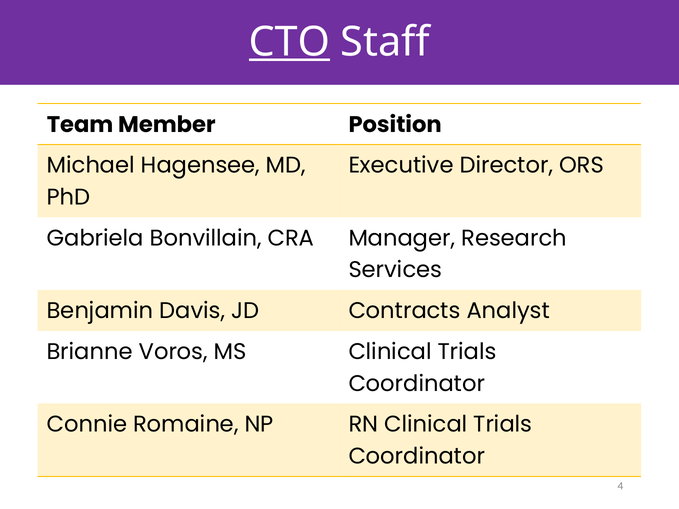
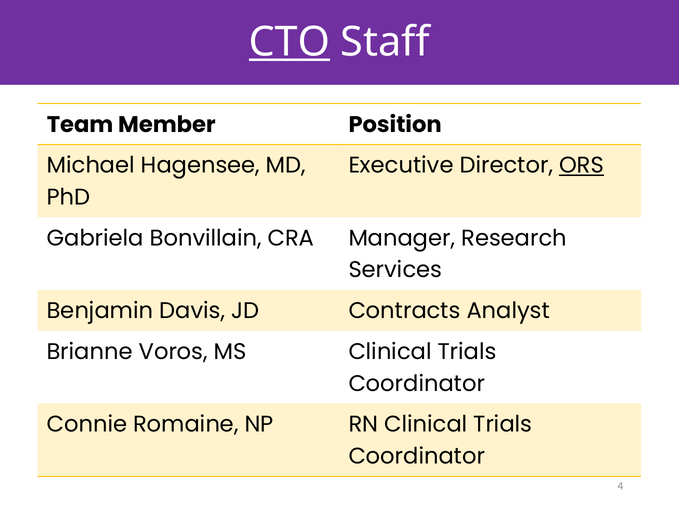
ORS underline: none -> present (581, 166)
